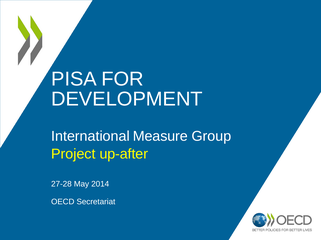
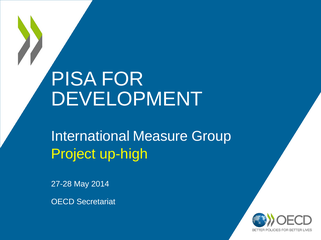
up-after: up-after -> up-high (124, 154)
